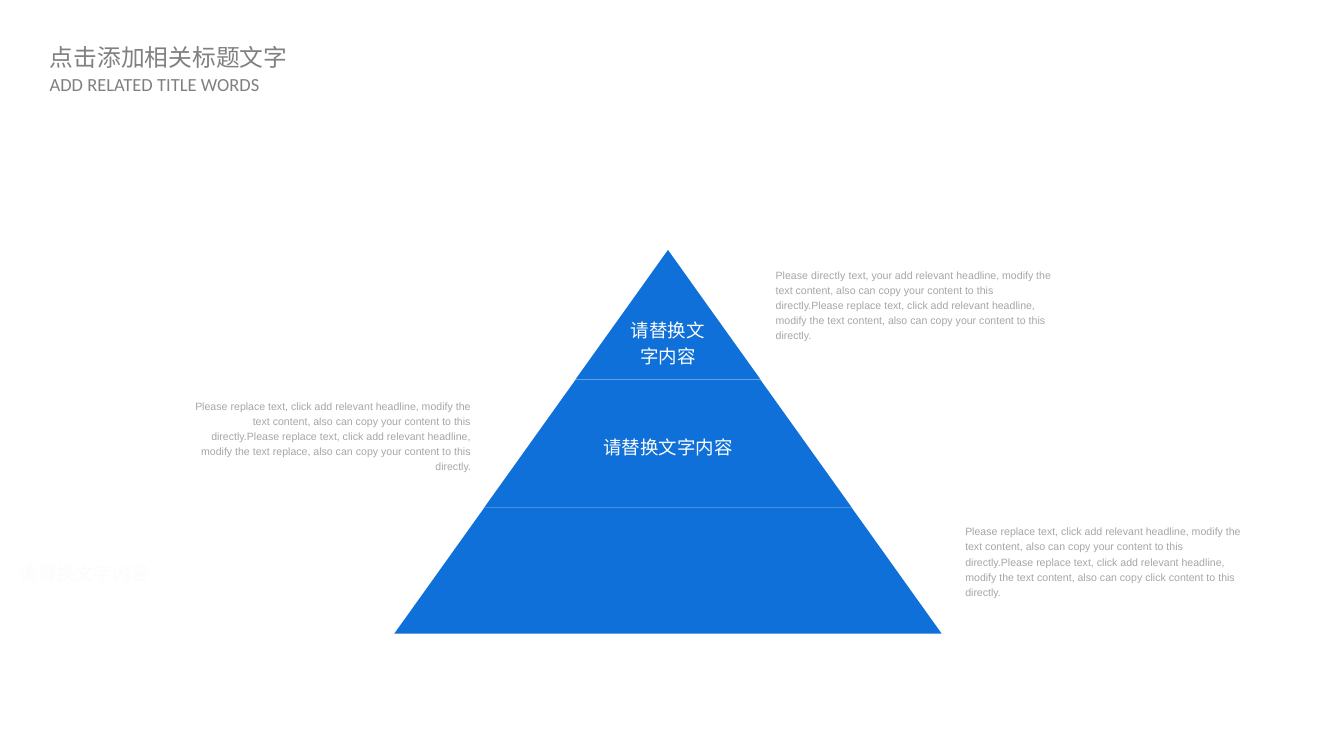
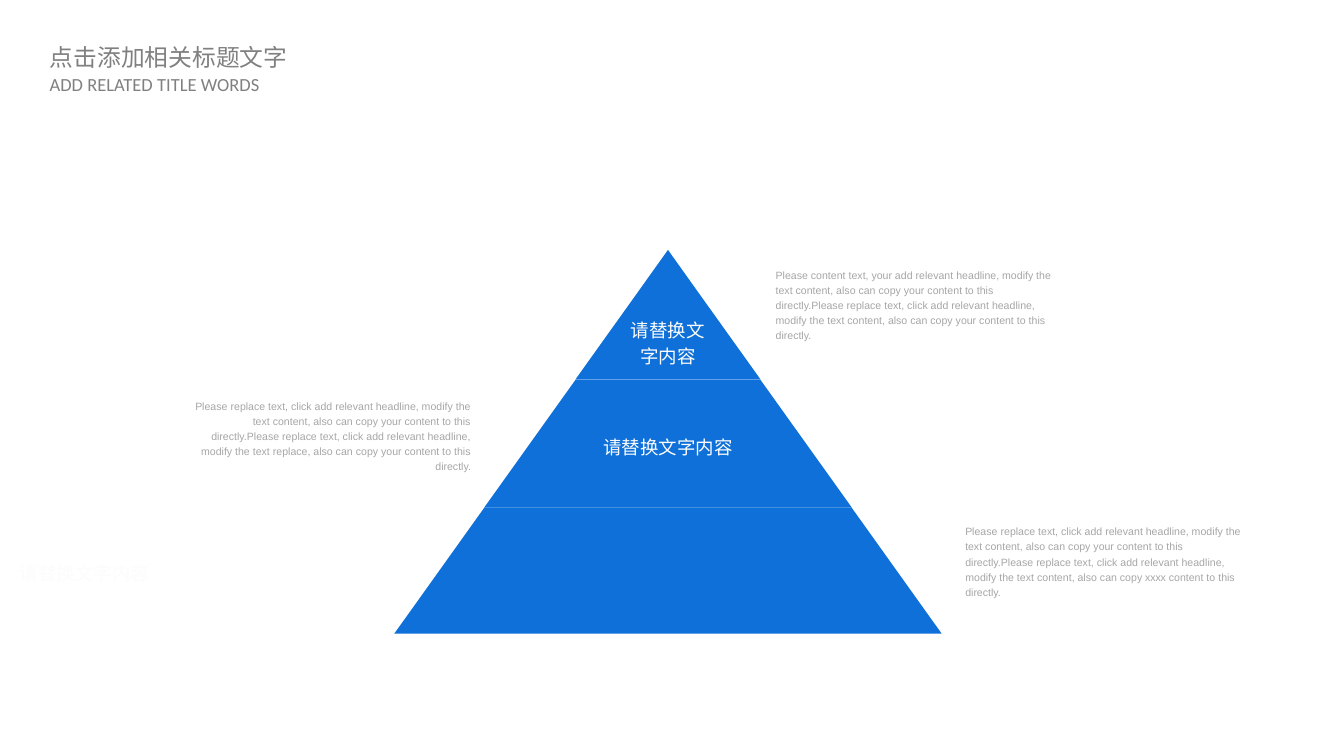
Please directly: directly -> content (828, 275)
copy click: click -> xxxx (1156, 577)
